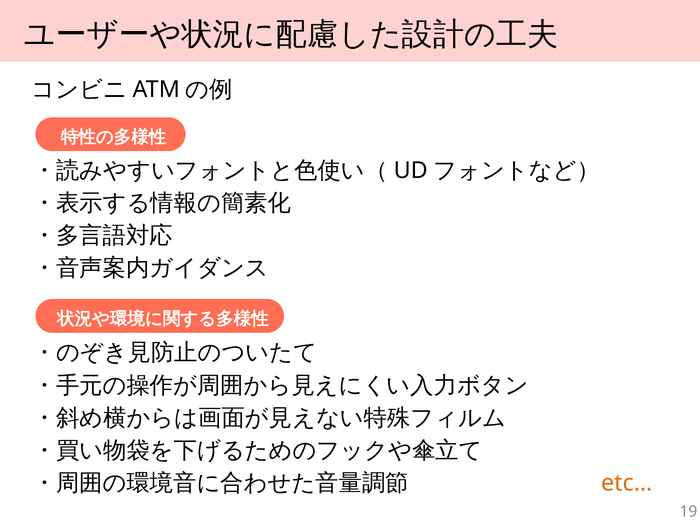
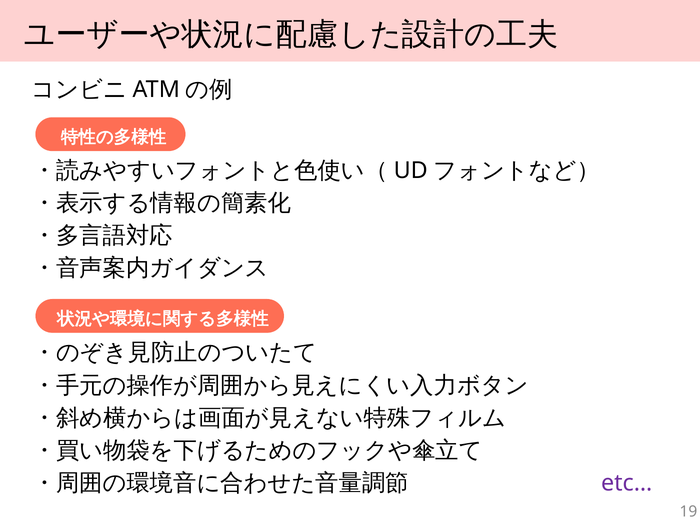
etc… colour: orange -> purple (627, 483)
